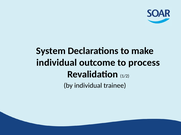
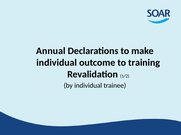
System: System -> Annual (51, 51)
process: process -> training (144, 63)
